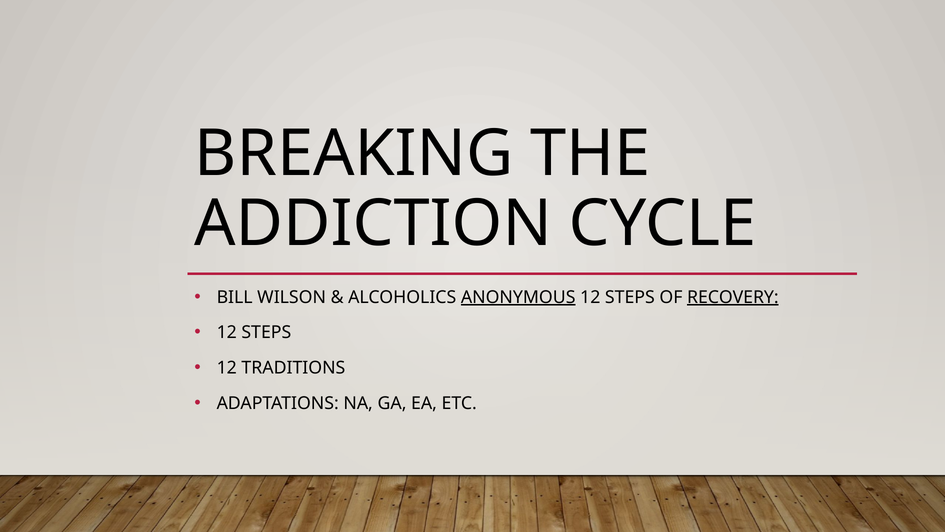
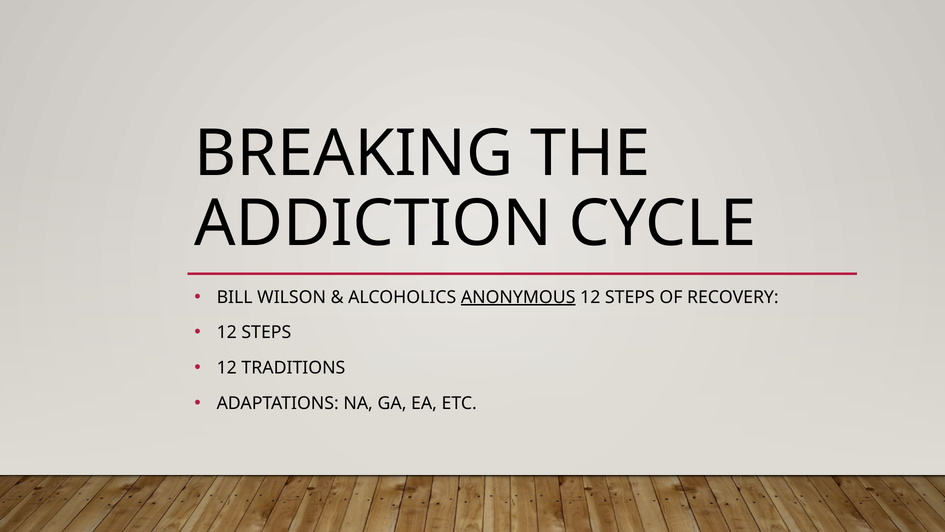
RECOVERY underline: present -> none (733, 297)
